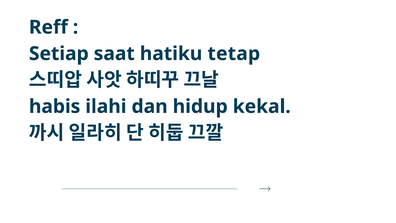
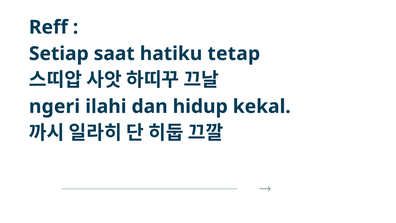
habis: habis -> ngeri (55, 106)
